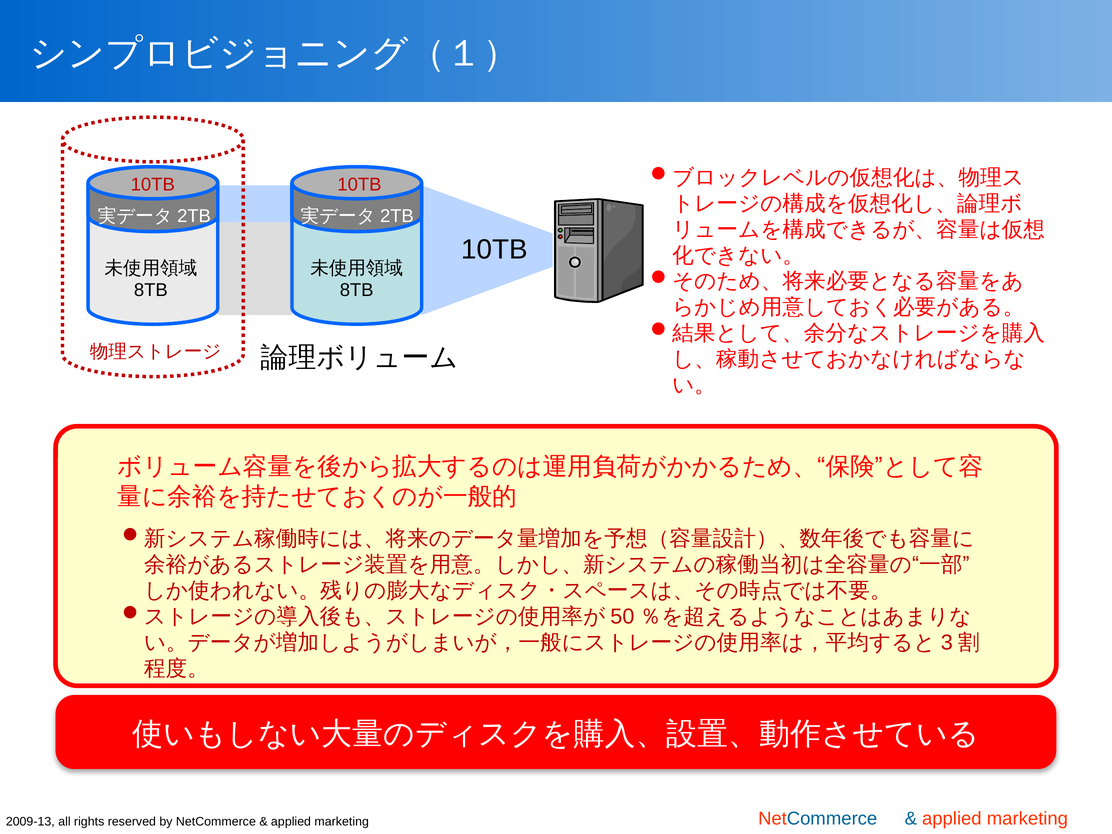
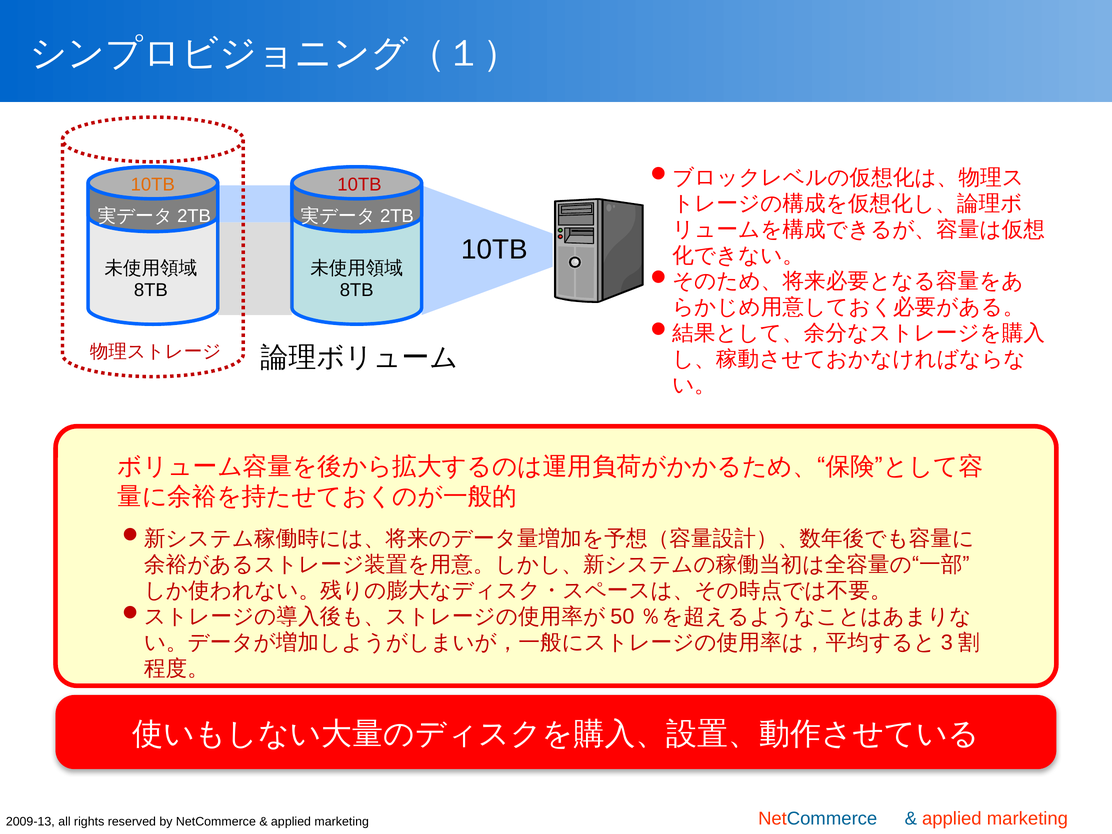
10TB colour: red -> orange (153, 185)
